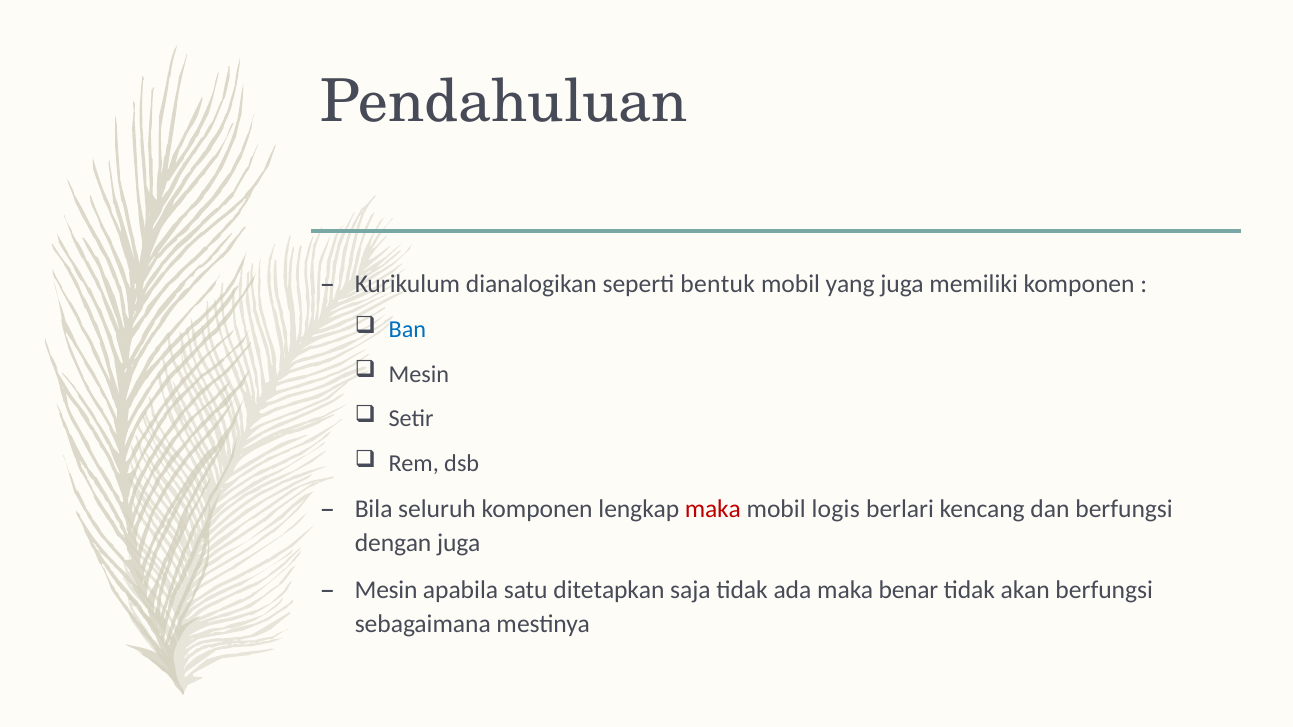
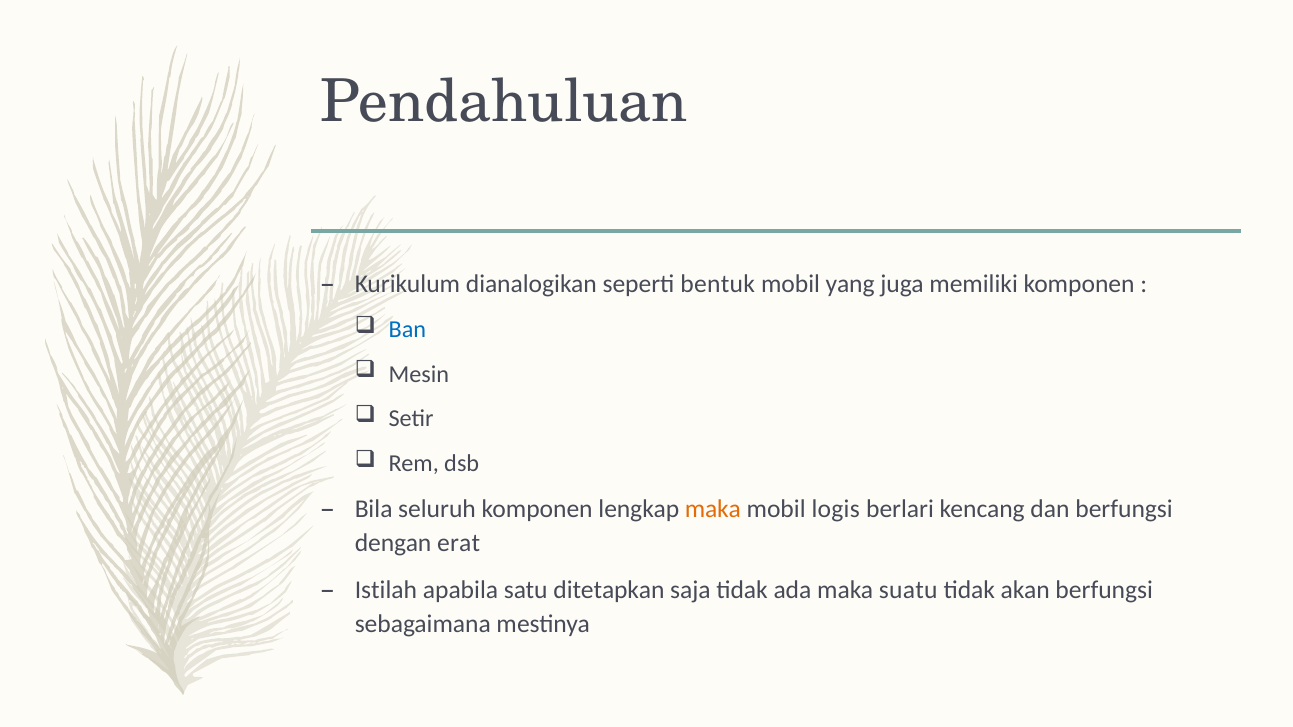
maka colour: red -> orange (713, 510)
dengan juga: juga -> erat (459, 544)
Mesin: Mesin -> Istilah (386, 590)
benar: benar -> suatu (908, 590)
